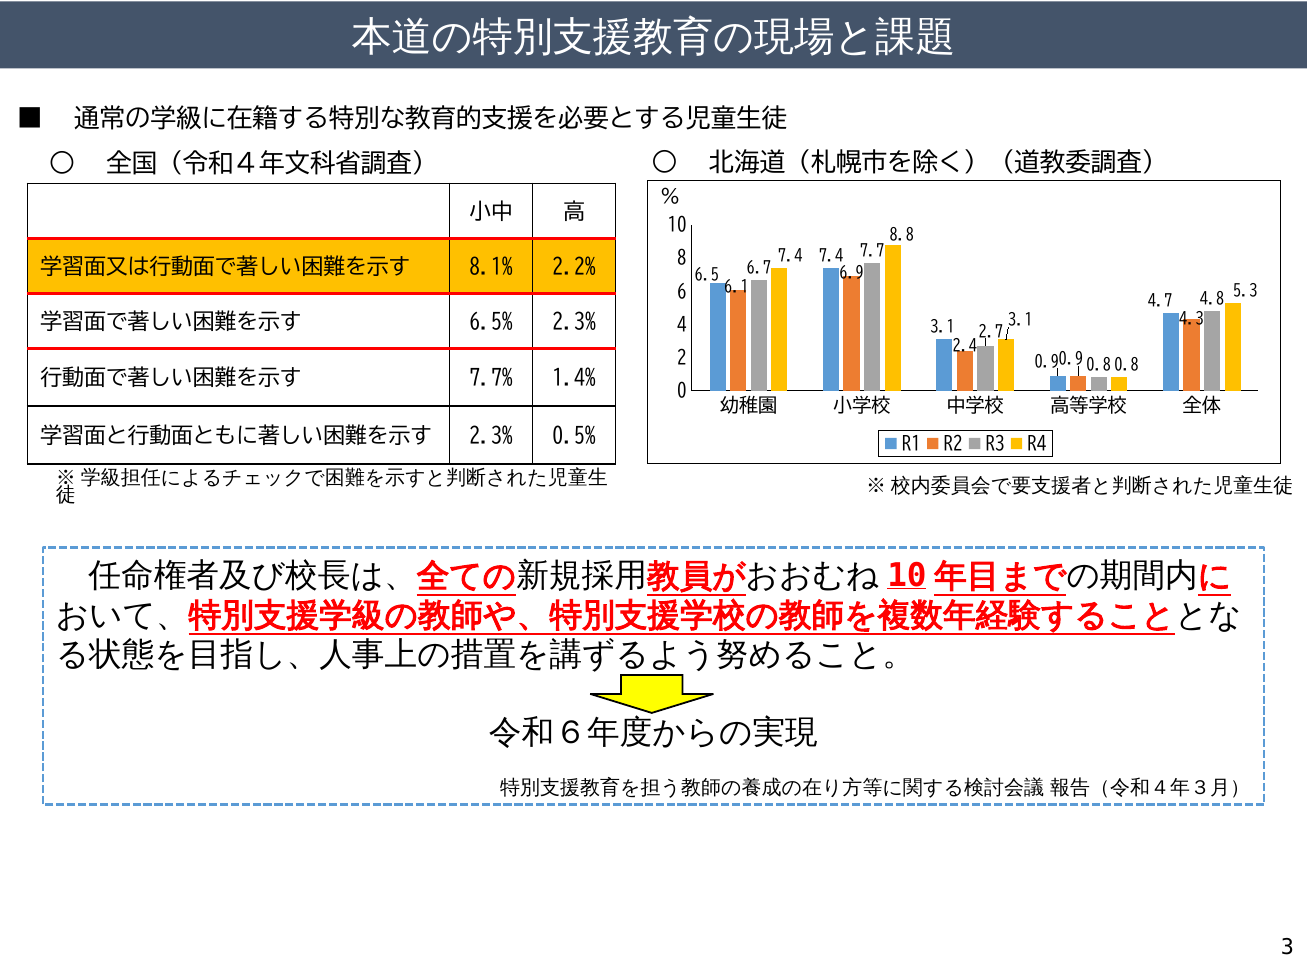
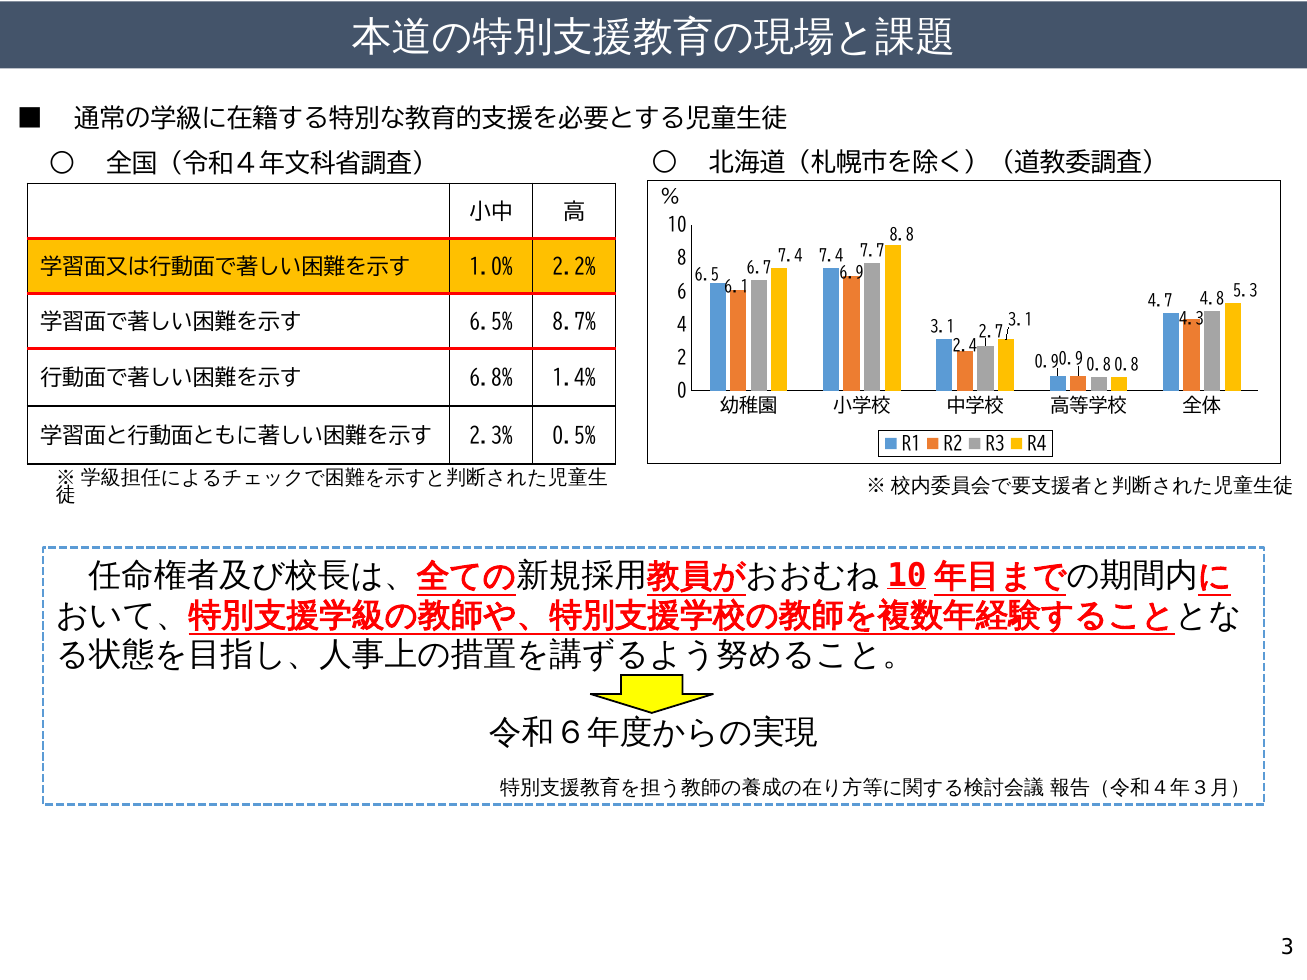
8.1%: 8.1% -> 1.0% (491, 267)
6.5% 2.3%: 2.3% -> 8.7% (574, 322)
7.7%: 7.7% -> 6.8% (491, 379)
